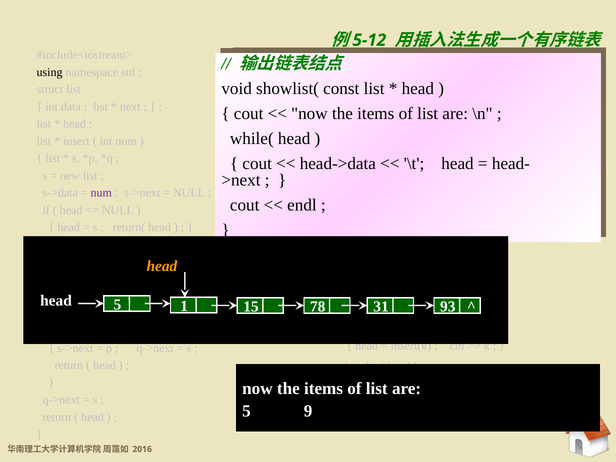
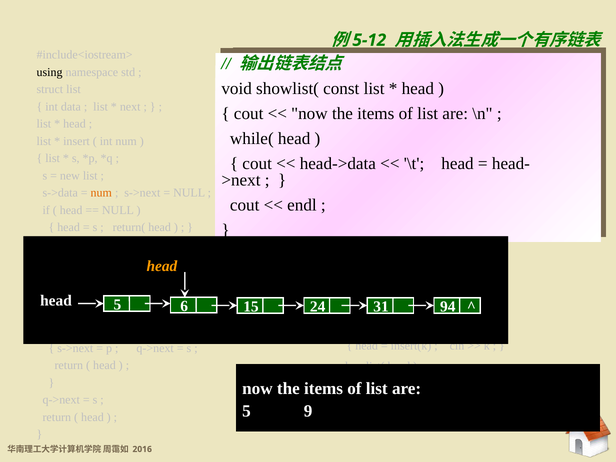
num colour: purple -> orange (101, 193)
1: 1 -> 6 (184, 306)
78: 78 -> 24 (318, 307)
93: 93 -> 94 (448, 307)
